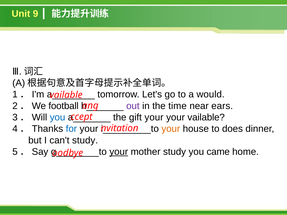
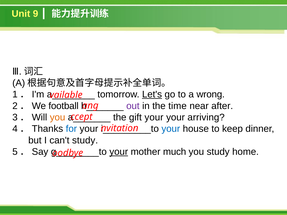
Let's underline: none -> present (152, 94)
would: would -> wrong (211, 94)
ears: ears -> after (222, 106)
you colour: blue -> orange (58, 117)
your vailable: vailable -> arriving (206, 117)
your colour: orange -> blue (171, 129)
does: does -> keep (232, 129)
mother study: study -> much (175, 152)
you came: came -> study (218, 152)
